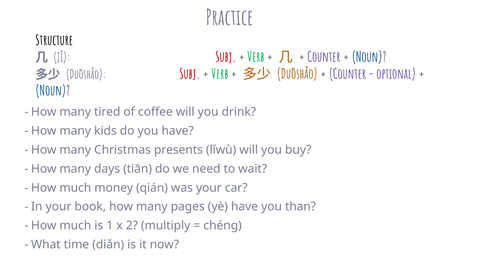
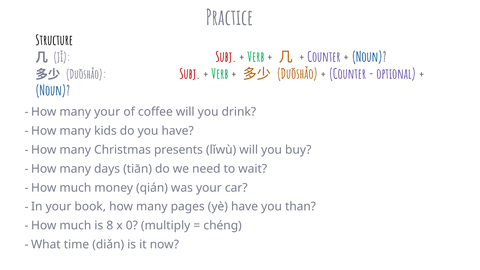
many tired: tired -> your (107, 112)
1: 1 -> 8 (110, 226)
2: 2 -> 0 (132, 226)
